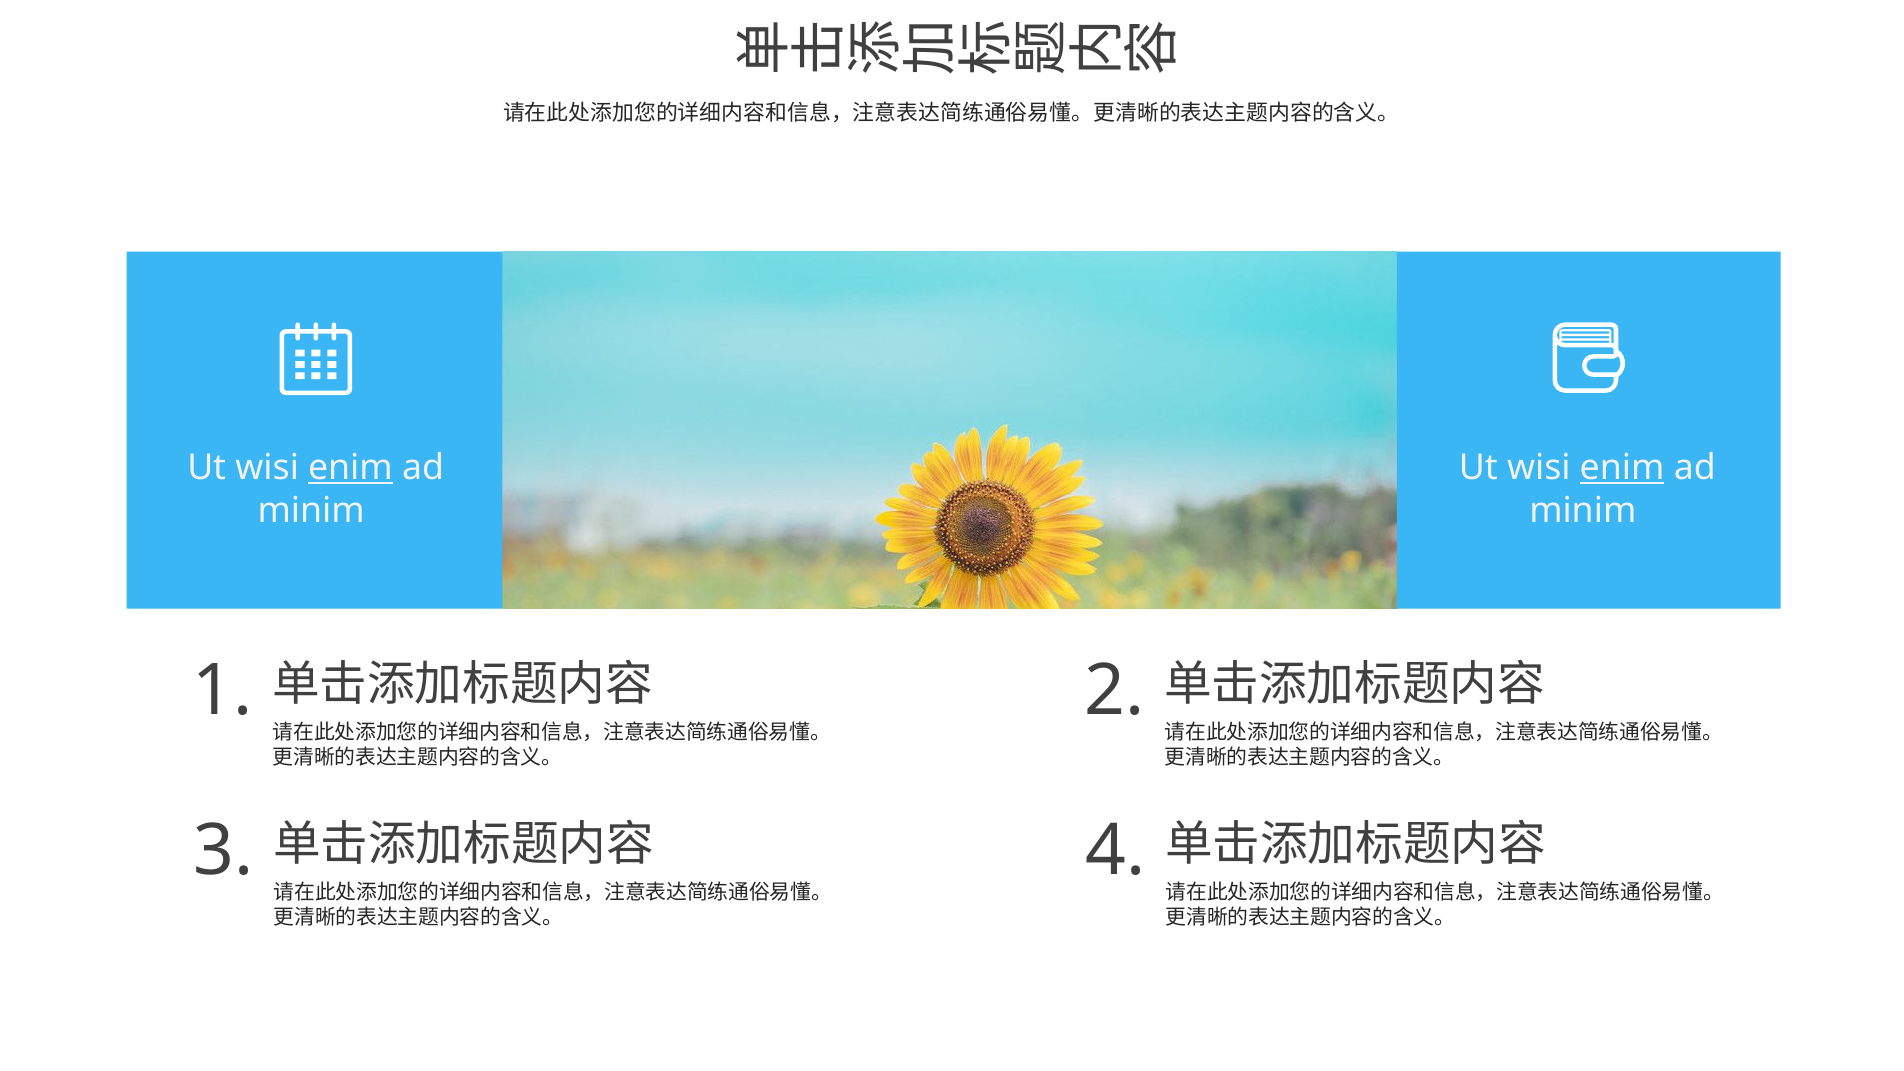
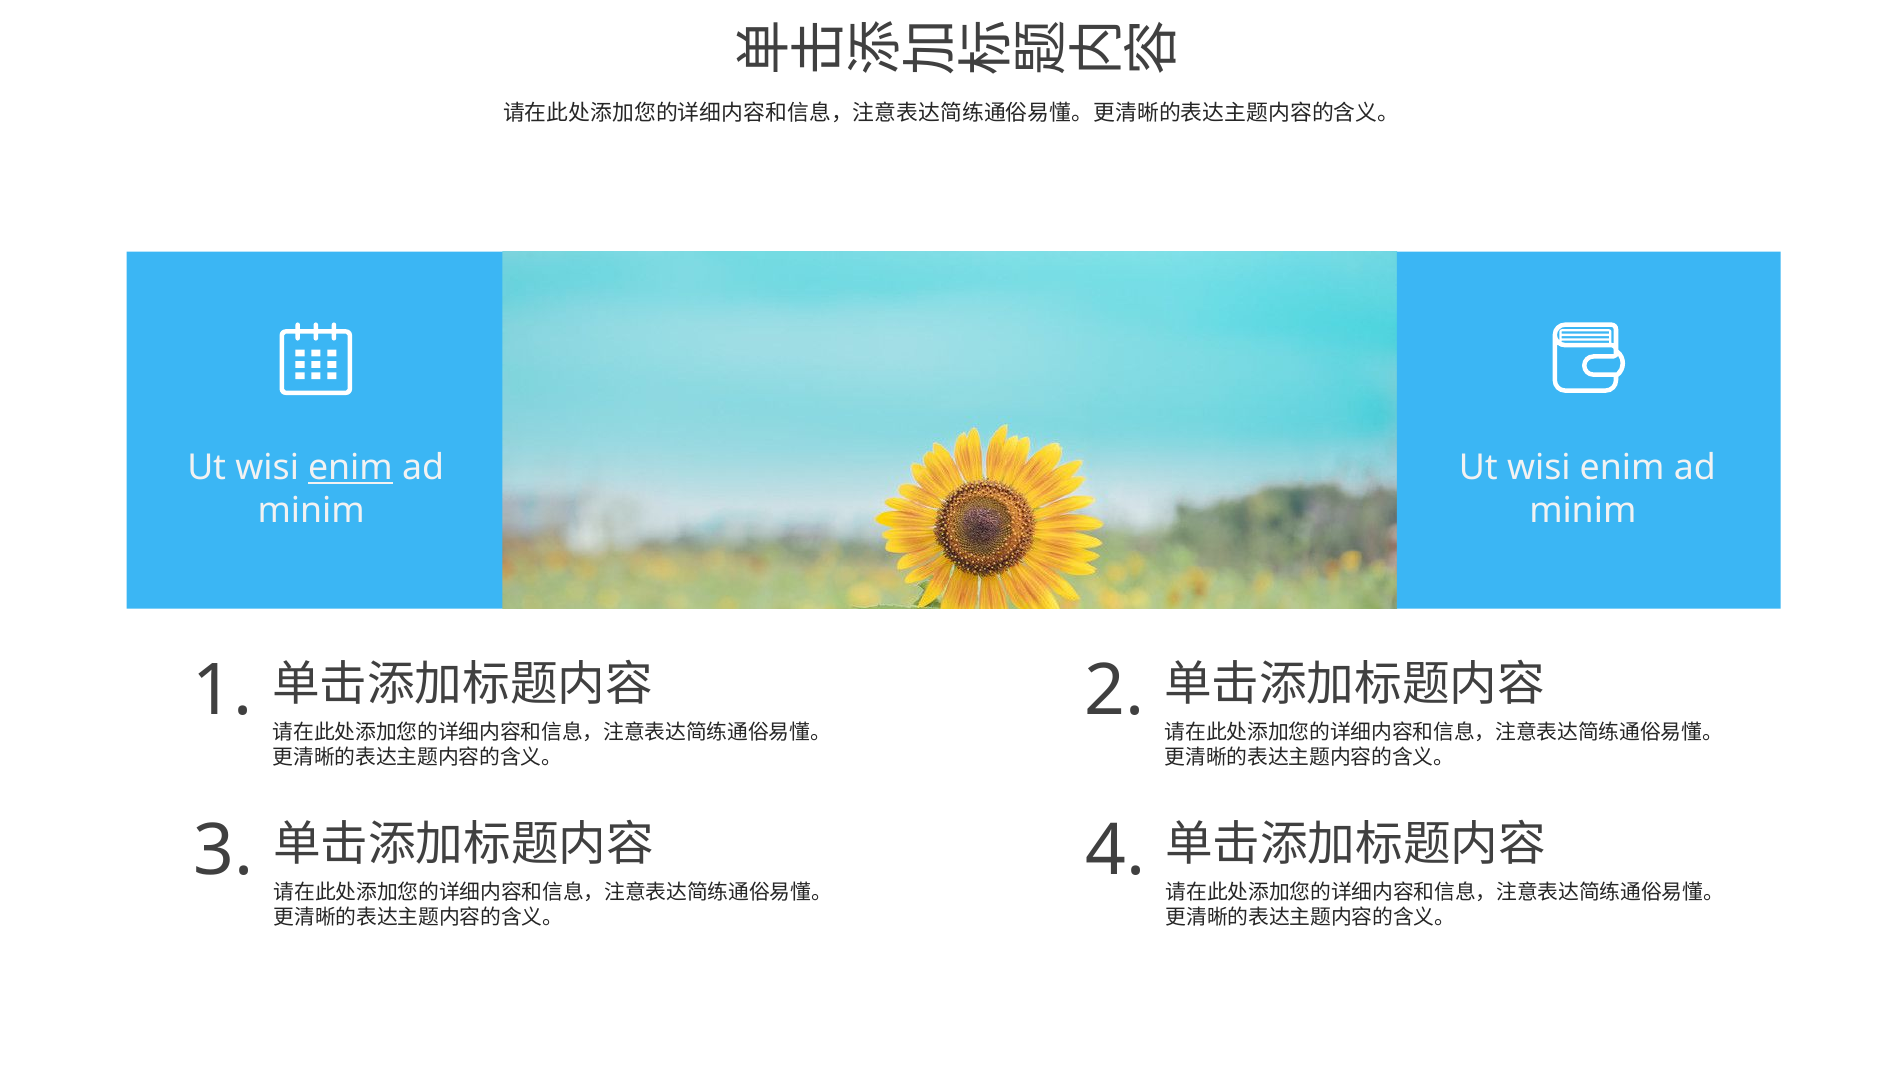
enim underline: present -> none (1622, 468)
